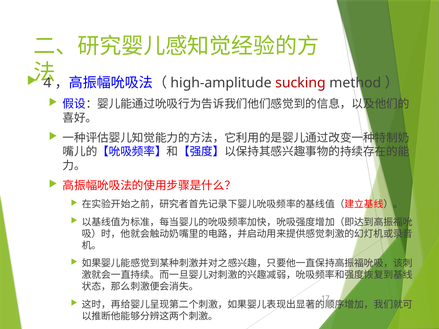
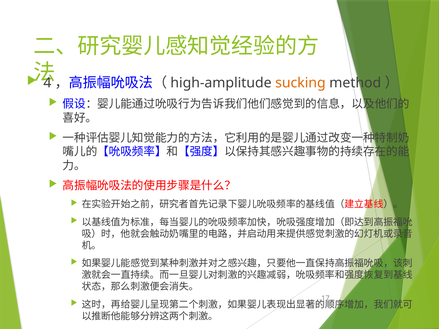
sucking colour: red -> orange (300, 83)
